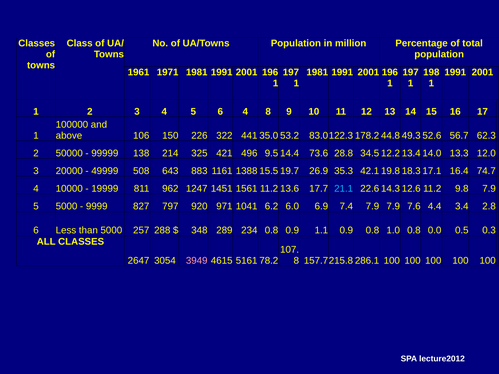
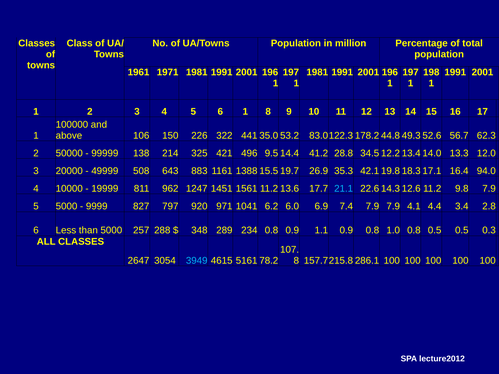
6 4: 4 -> 1 (245, 112)
73.6: 73.6 -> 41.2 (319, 153)
74.7: 74.7 -> 94.0 (486, 171)
7.6: 7.6 -> 4.1 (414, 207)
0.8 0.0: 0.0 -> 0.5 (435, 231)
3949 colour: pink -> light blue (197, 261)
